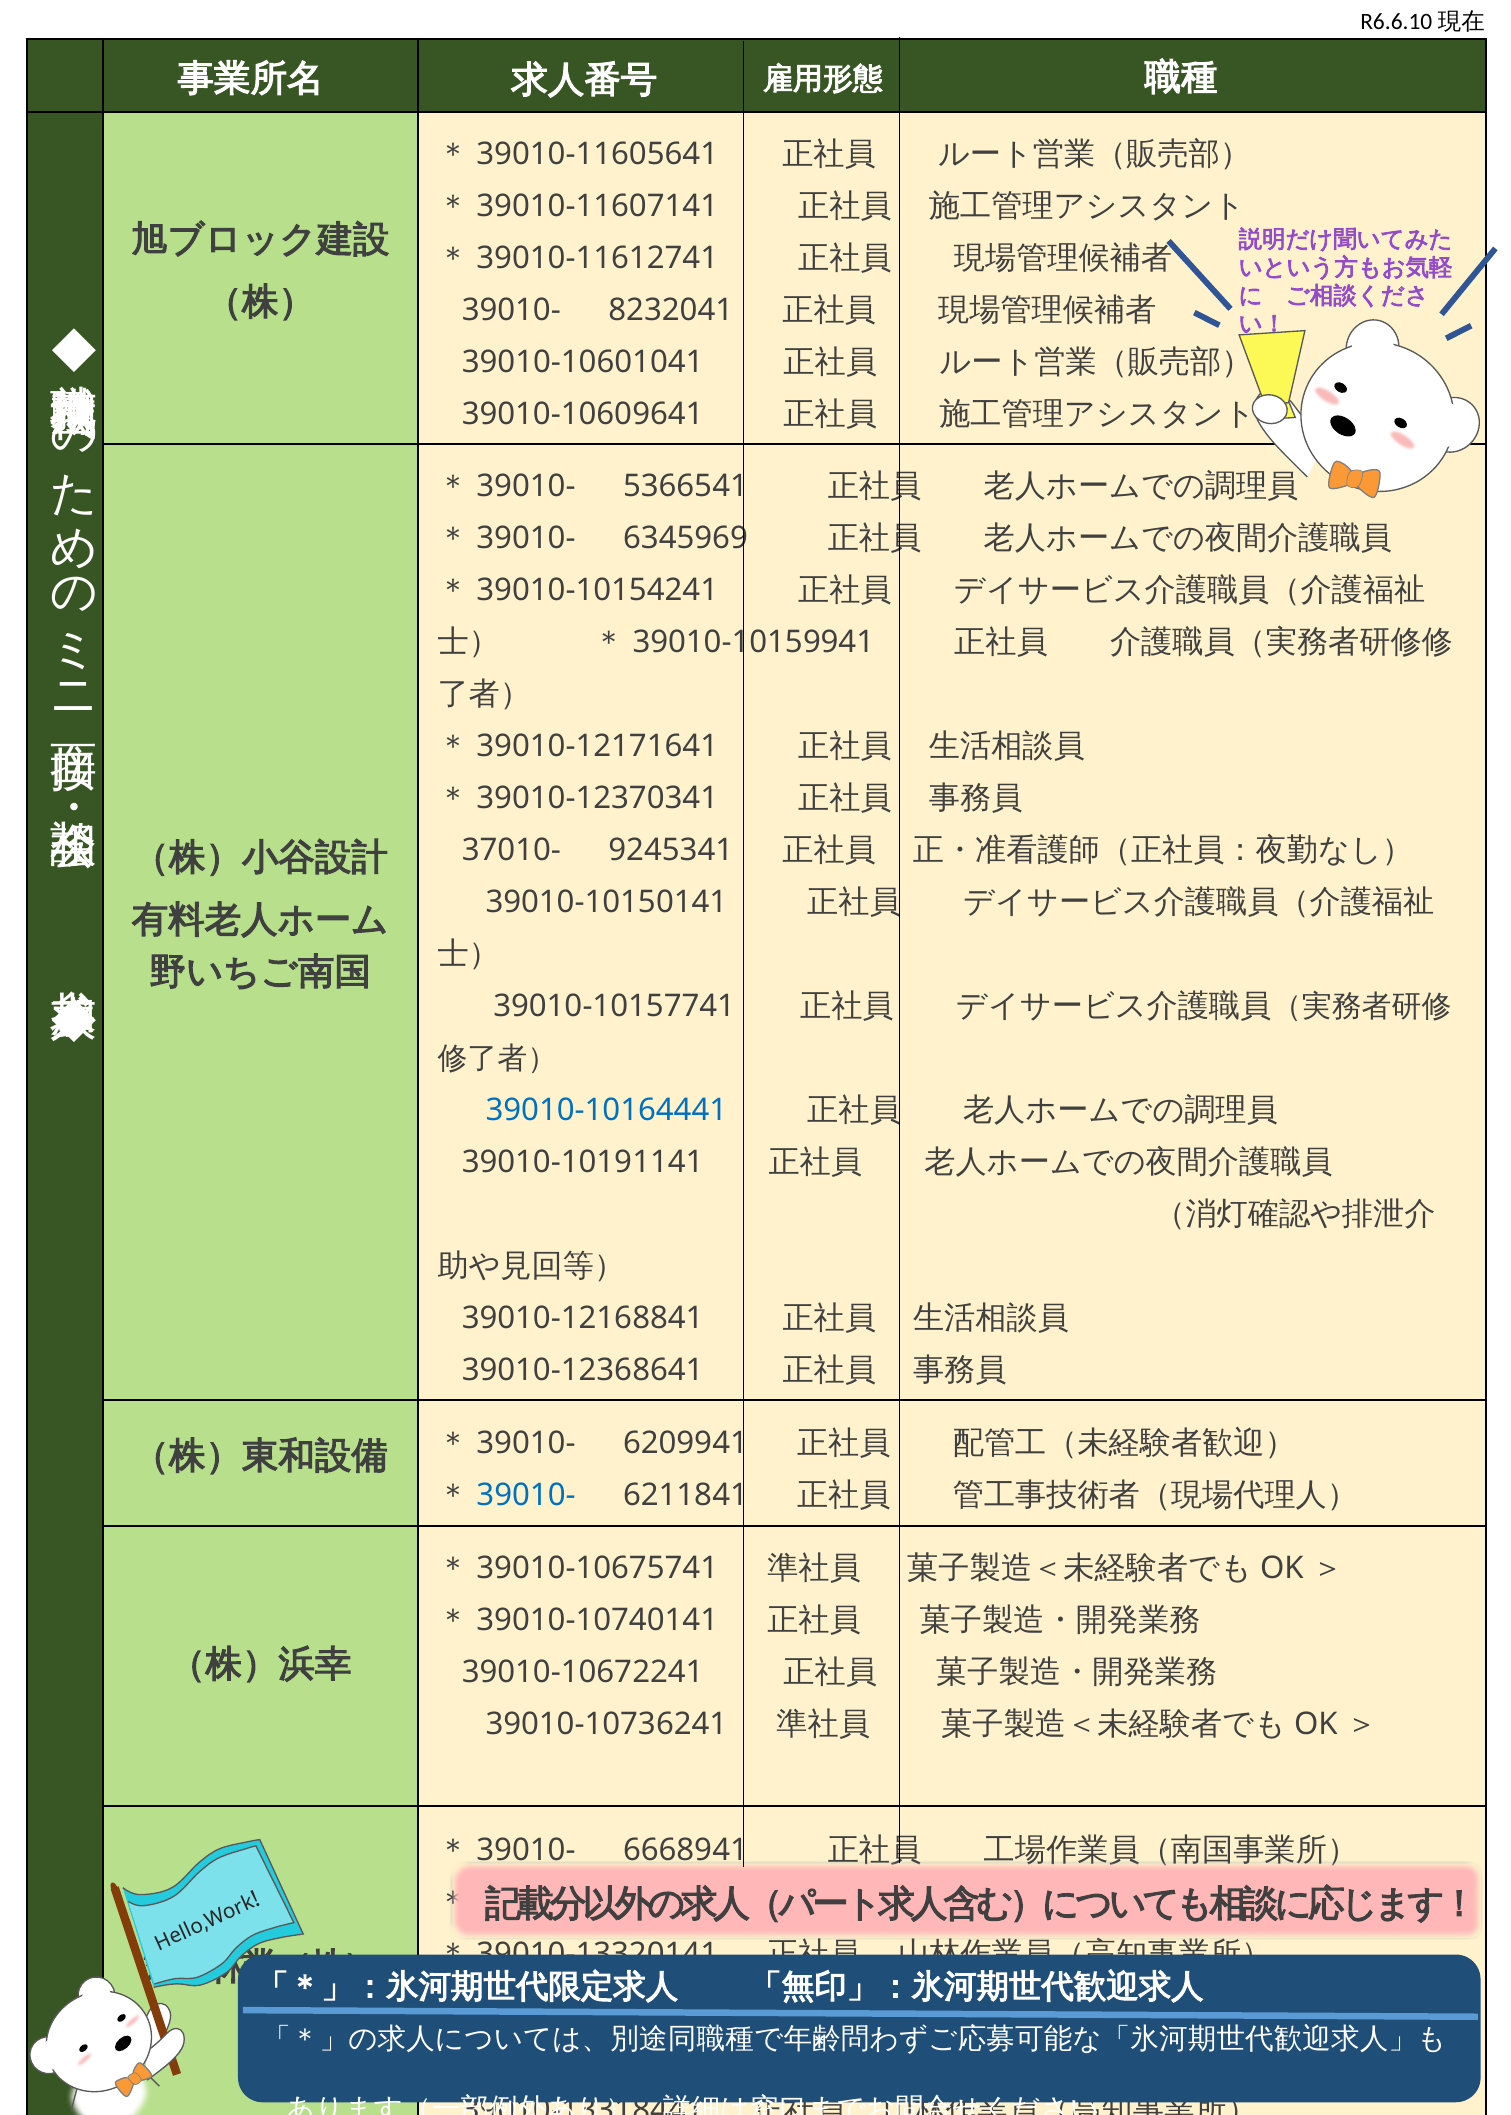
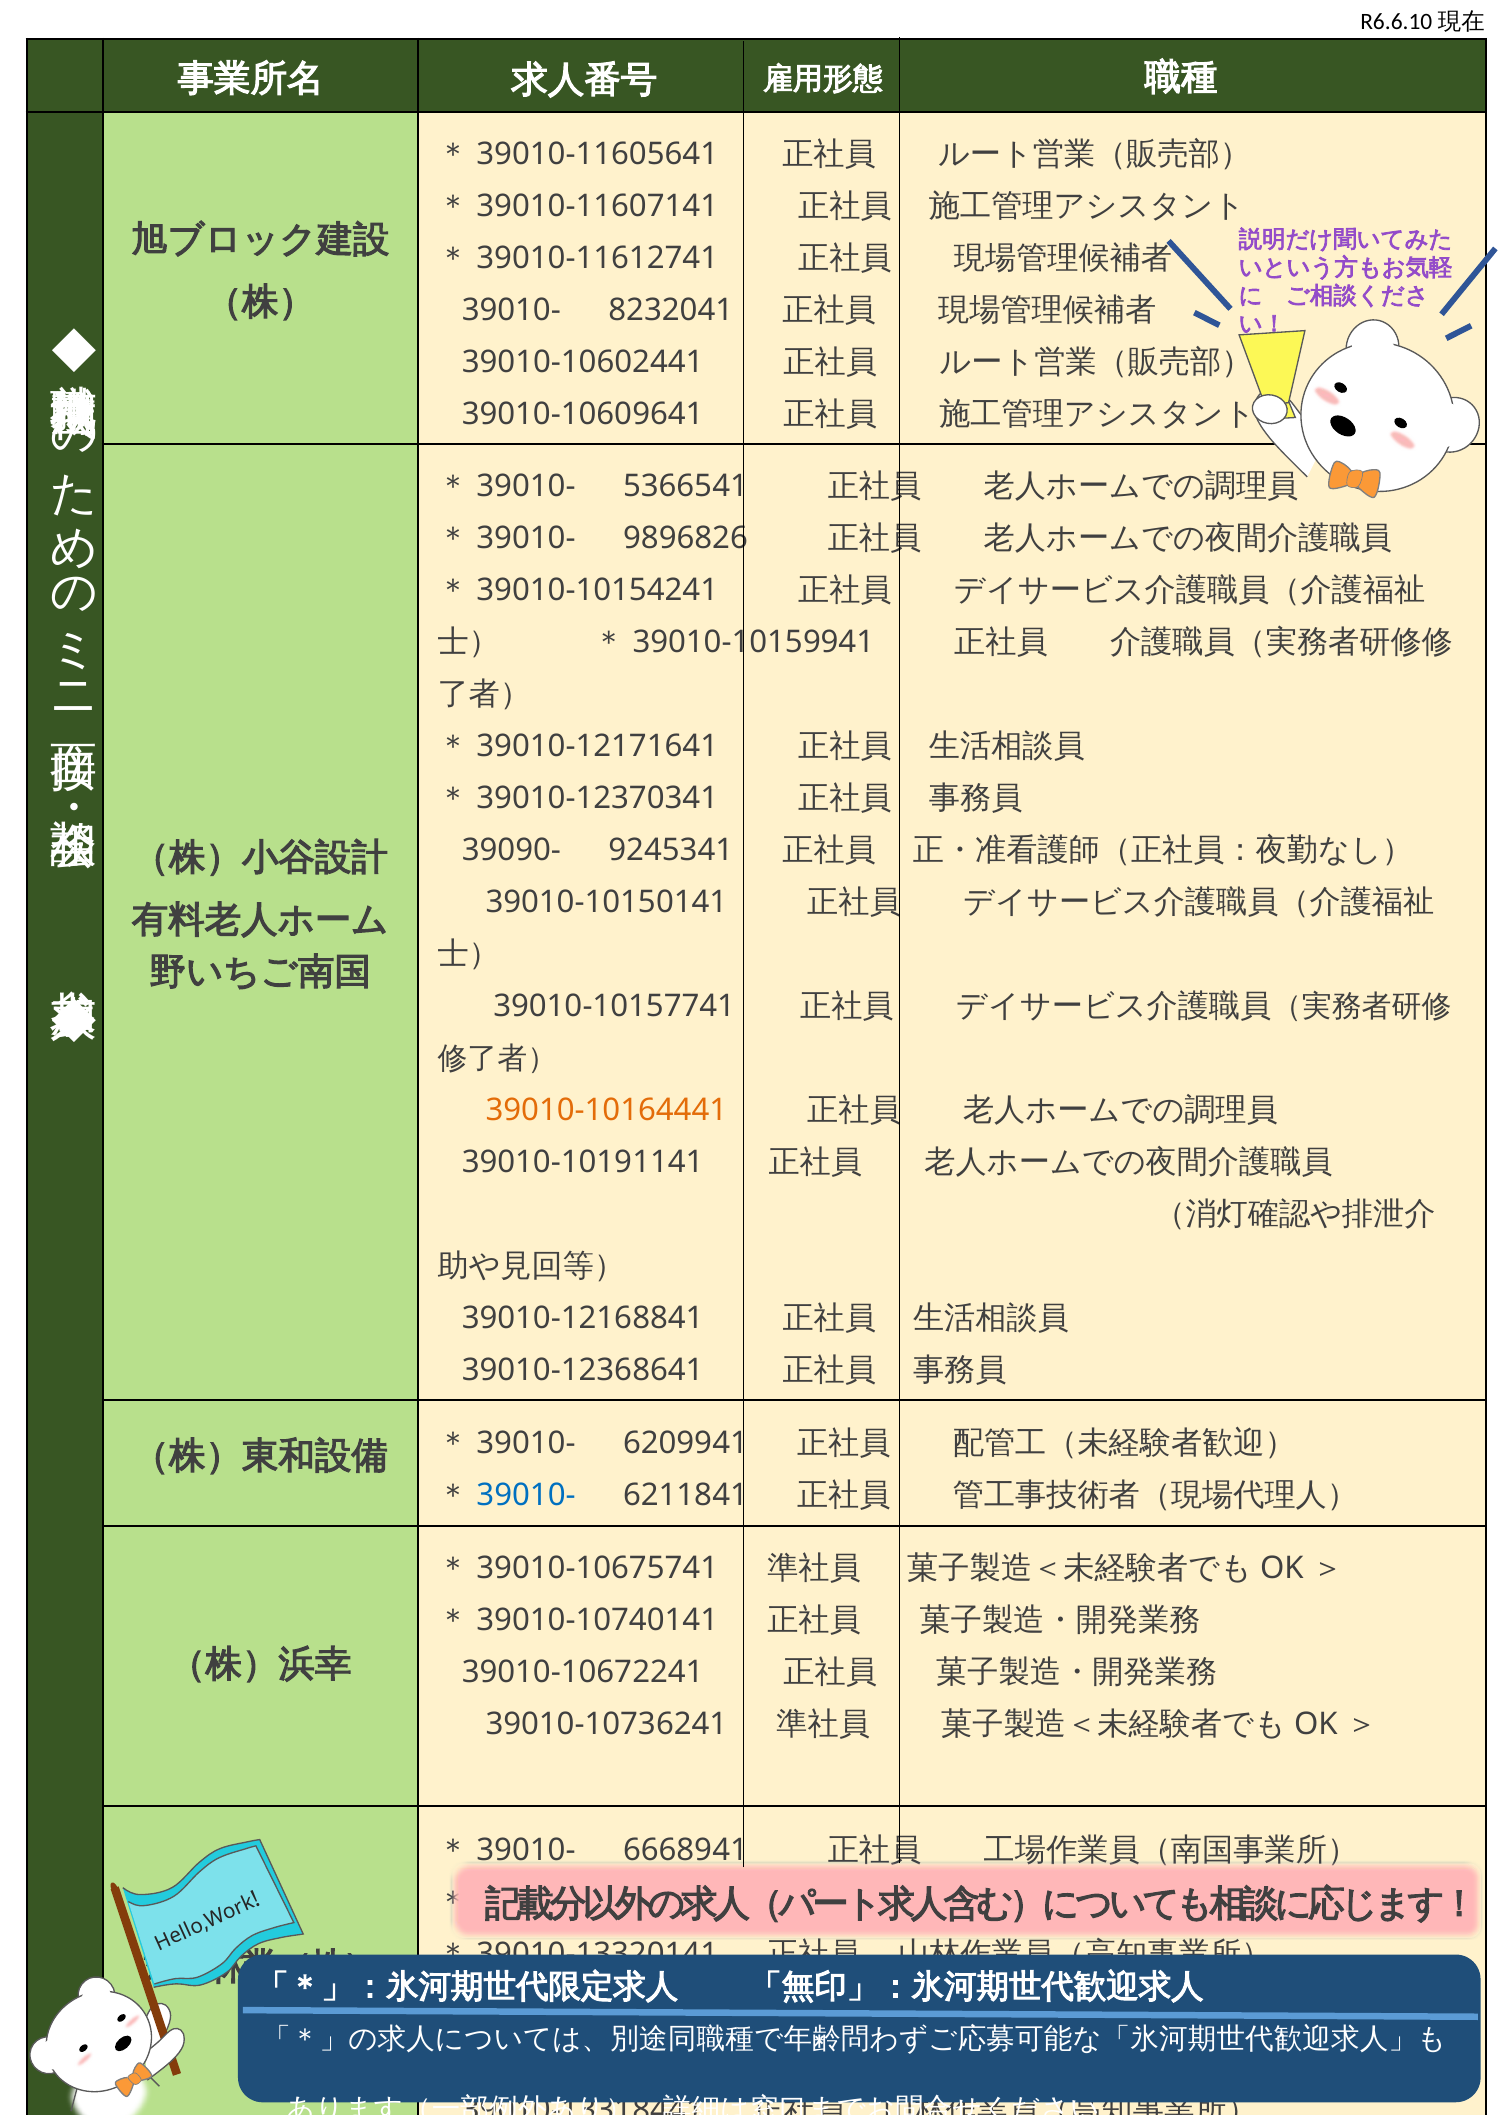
39010-10601041: 39010-10601041 -> 39010-10602441 (583, 362)
6345969: 6345969 -> 9896826 (686, 538)
37010-: 37010- -> 39090- (511, 850)
39010-10164441 colour: blue -> orange (606, 1110)
